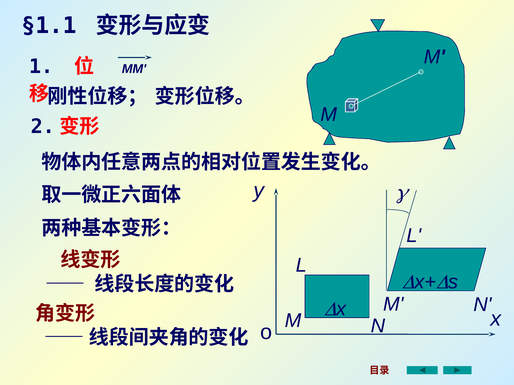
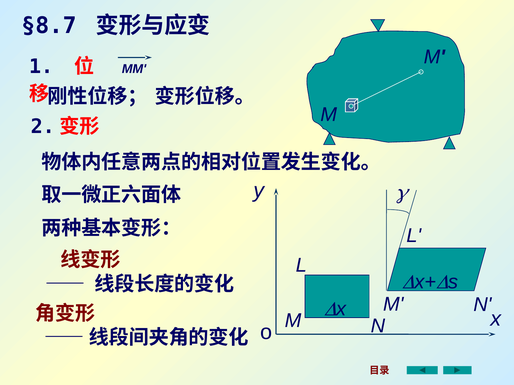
§1.1: §1.1 -> §8.7 (49, 26)
